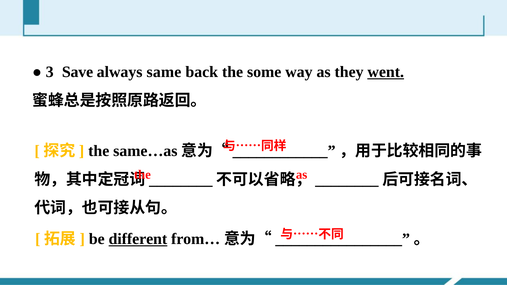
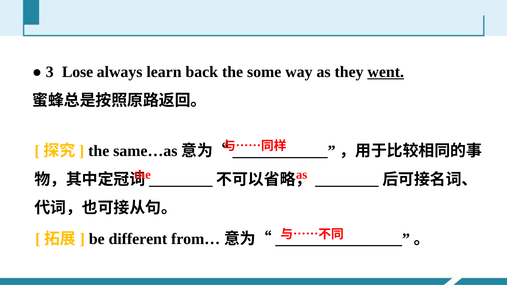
Save: Save -> Lose (78, 72)
same: same -> learn (164, 72)
different underline: present -> none (138, 239)
